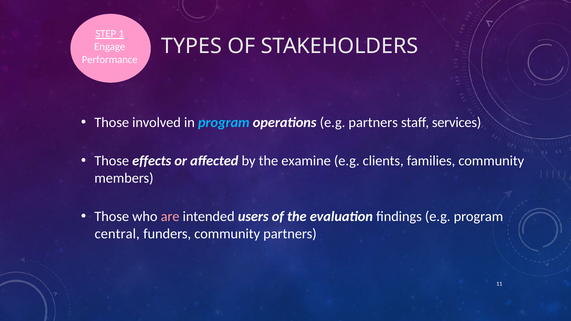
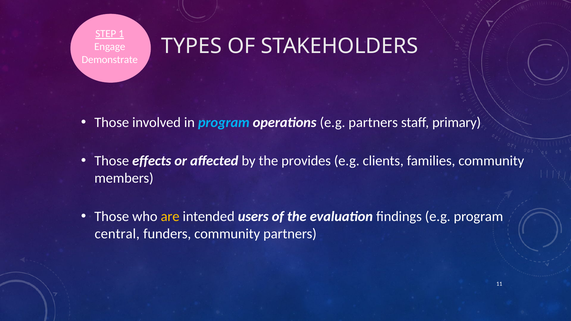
Performance: Performance -> Demonstrate (110, 60)
services: services -> primary (457, 122)
examine: examine -> provides (306, 161)
are colour: pink -> yellow (170, 217)
